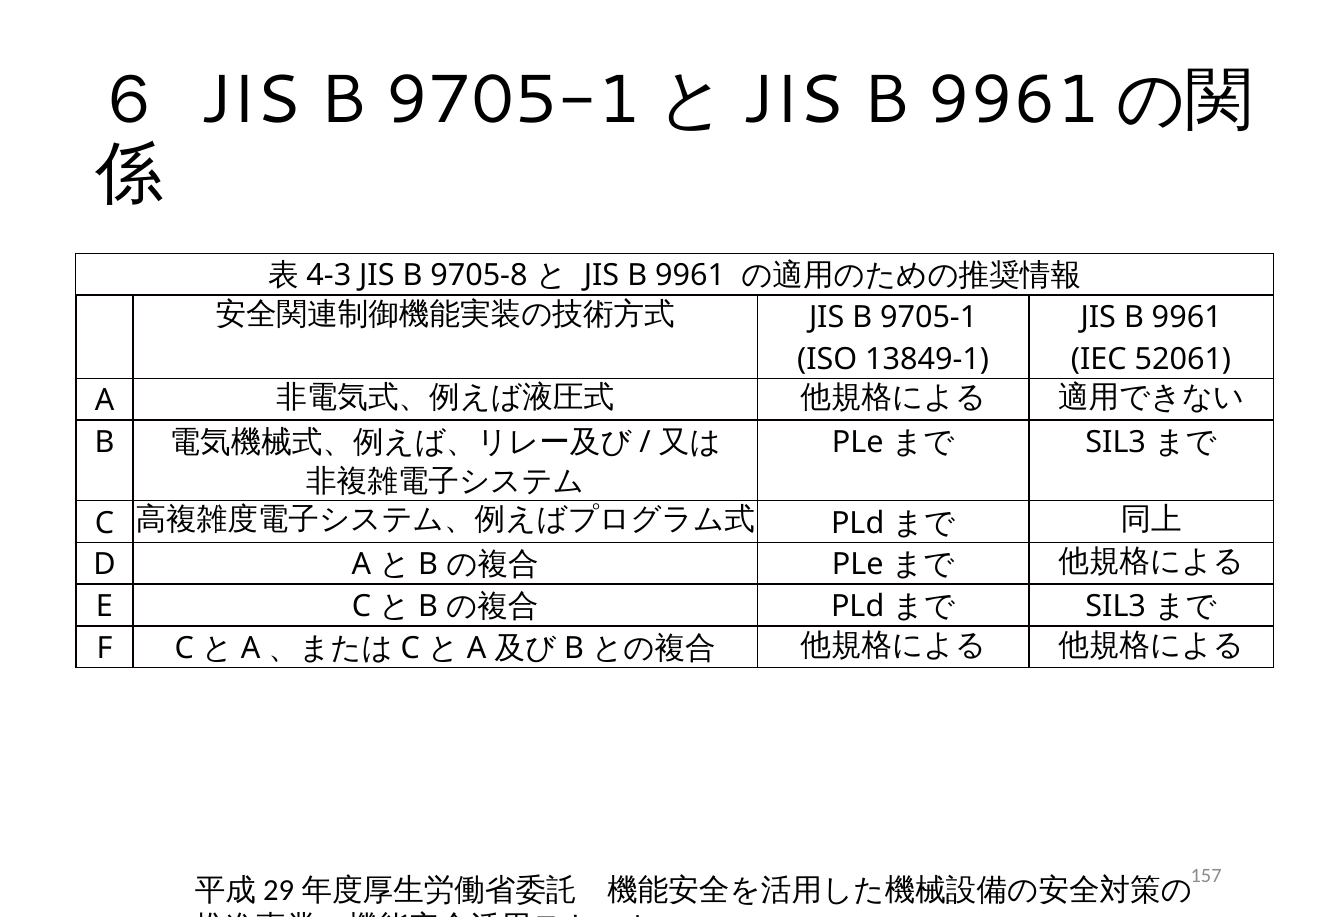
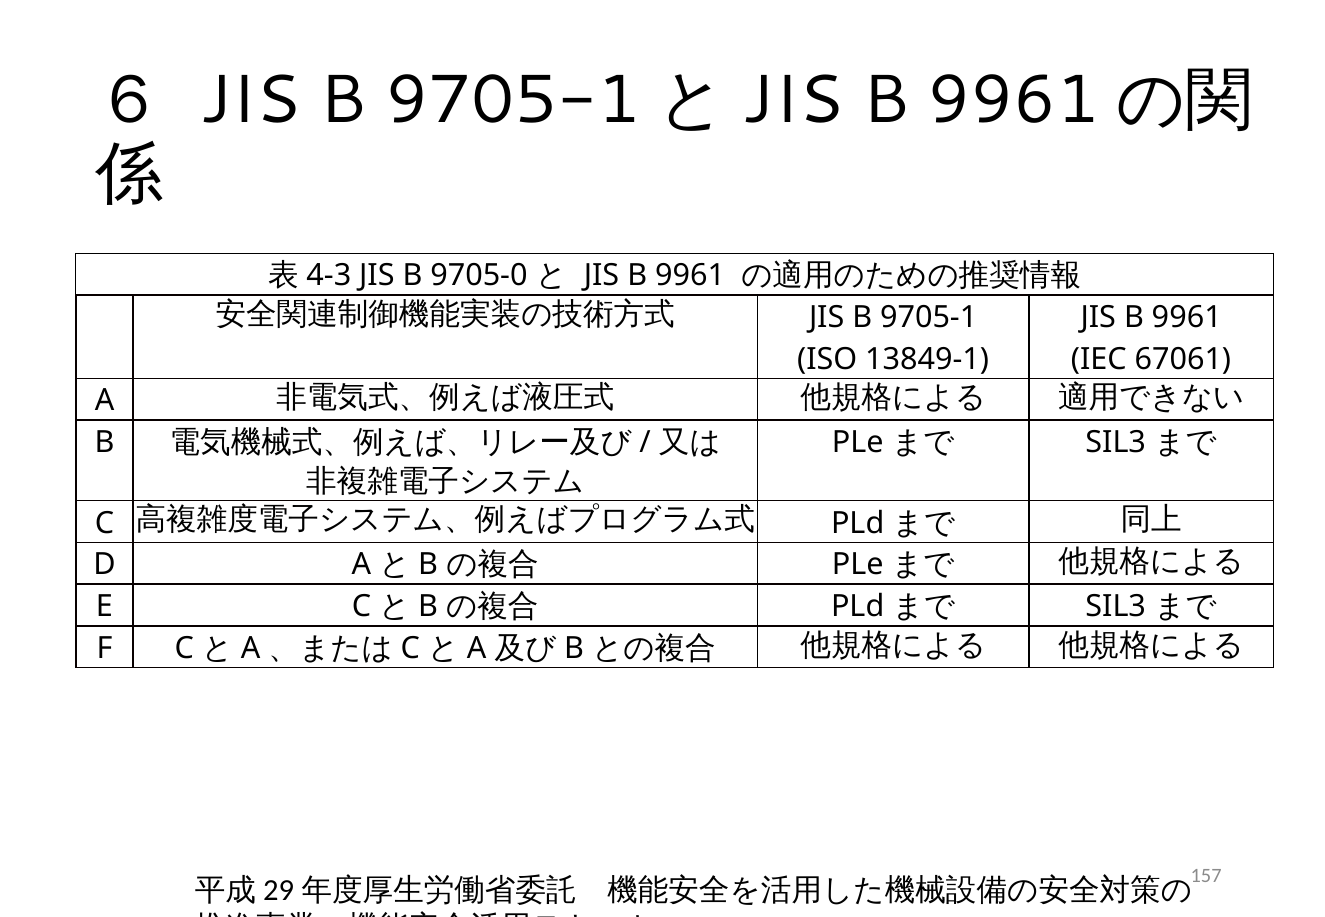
9705-8: 9705-8 -> 9705-0 (479, 276)
52061: 52061 -> 67061 (1183, 359)
